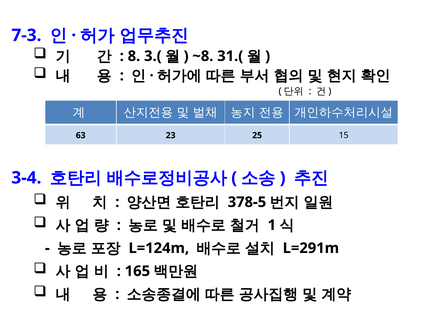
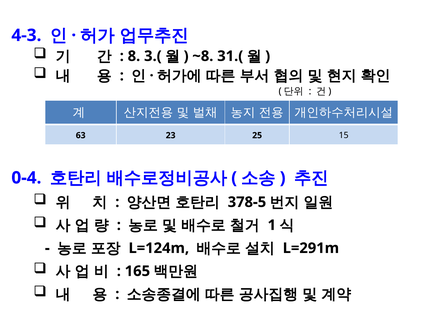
7-3: 7-3 -> 4-3 (26, 35)
3-4: 3-4 -> 0-4 (26, 178)
